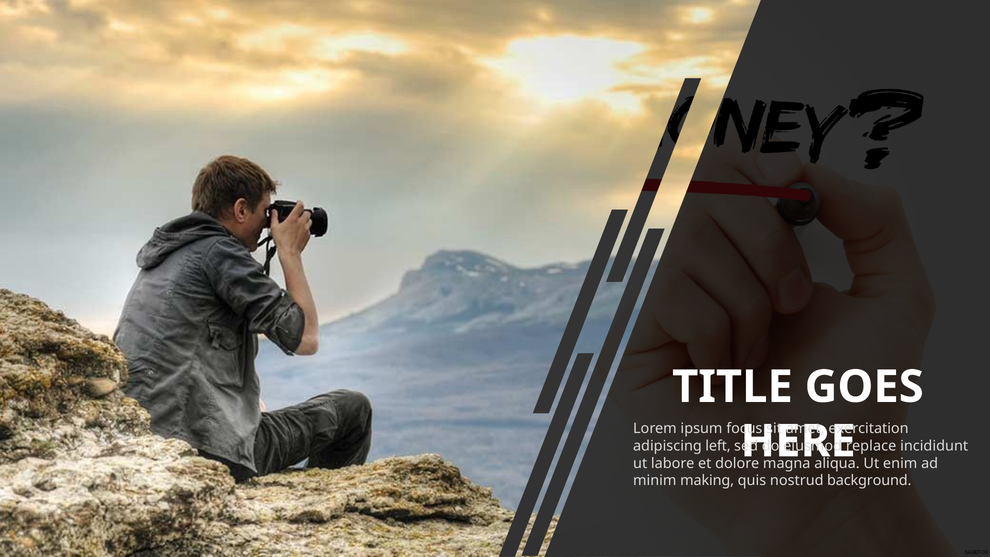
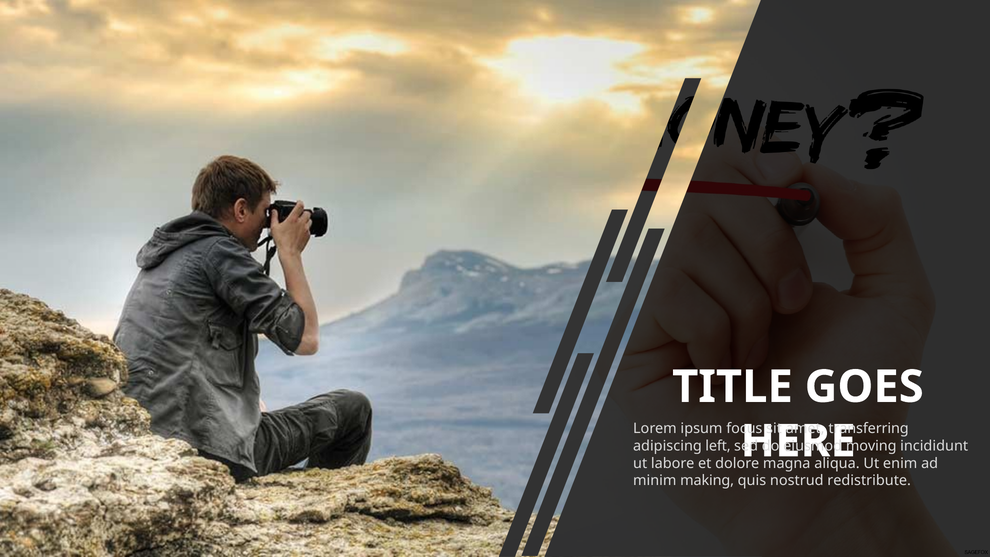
exercitation: exercitation -> transferring (869, 429)
replace: replace -> moving (871, 446)
background: background -> redistribute (869, 481)
